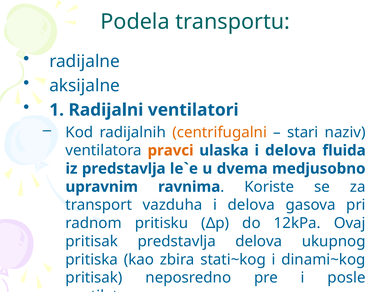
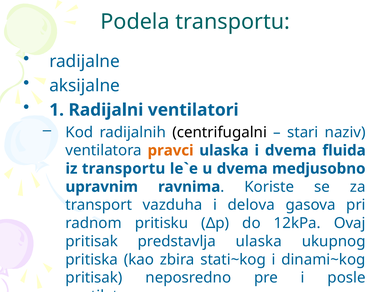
centrifugalni colour: orange -> black (220, 132)
ulaska i delova: delova -> dvema (291, 150)
iz predstavlja: predstavlja -> transportu (124, 168)
predstavlja delova: delova -> ulaska (259, 241)
